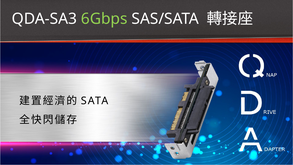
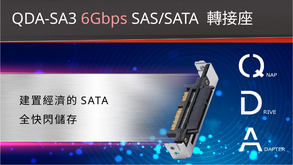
6Gbps colour: light green -> pink (104, 19)
